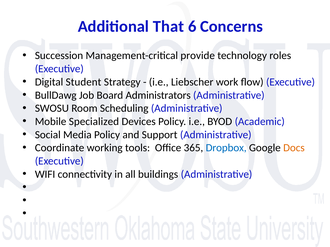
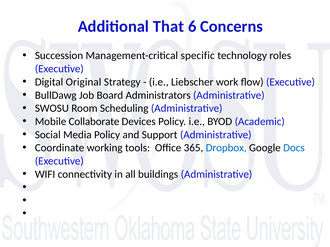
provide: provide -> specific (198, 56)
Student: Student -> Original (83, 82)
Specialized: Specialized -> Collaborate (94, 122)
Docs colour: orange -> blue (294, 148)
